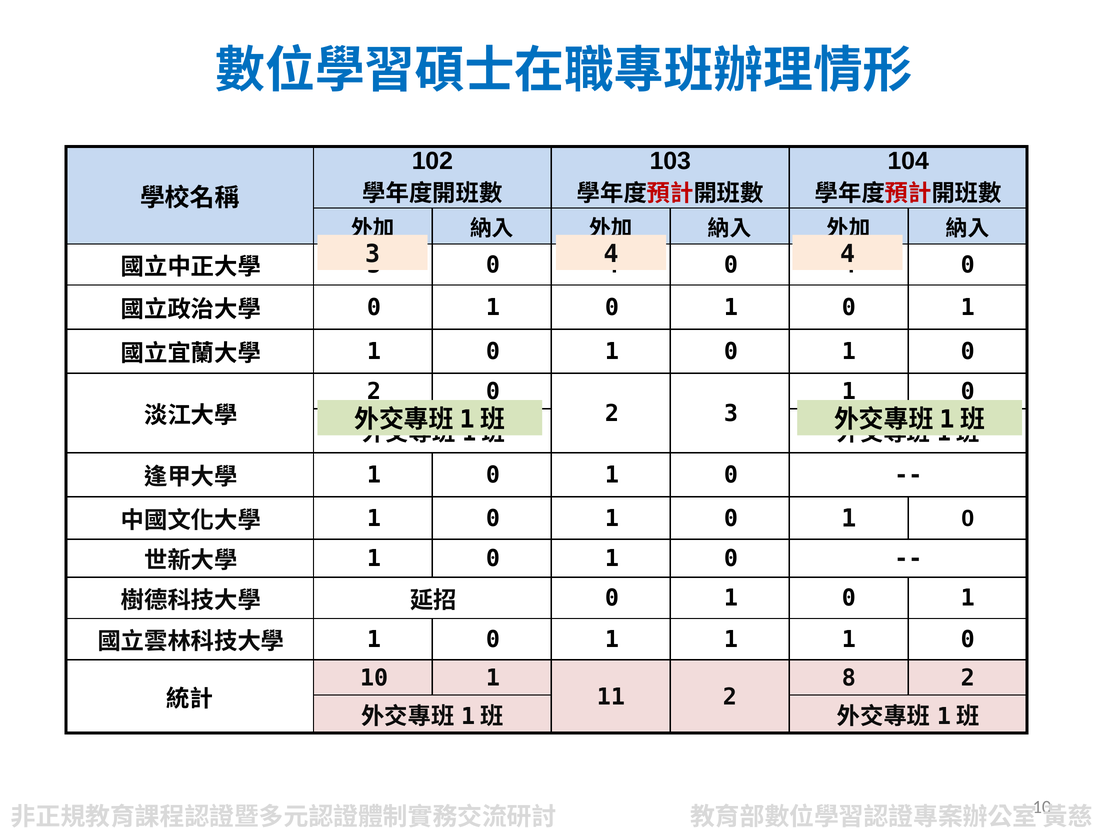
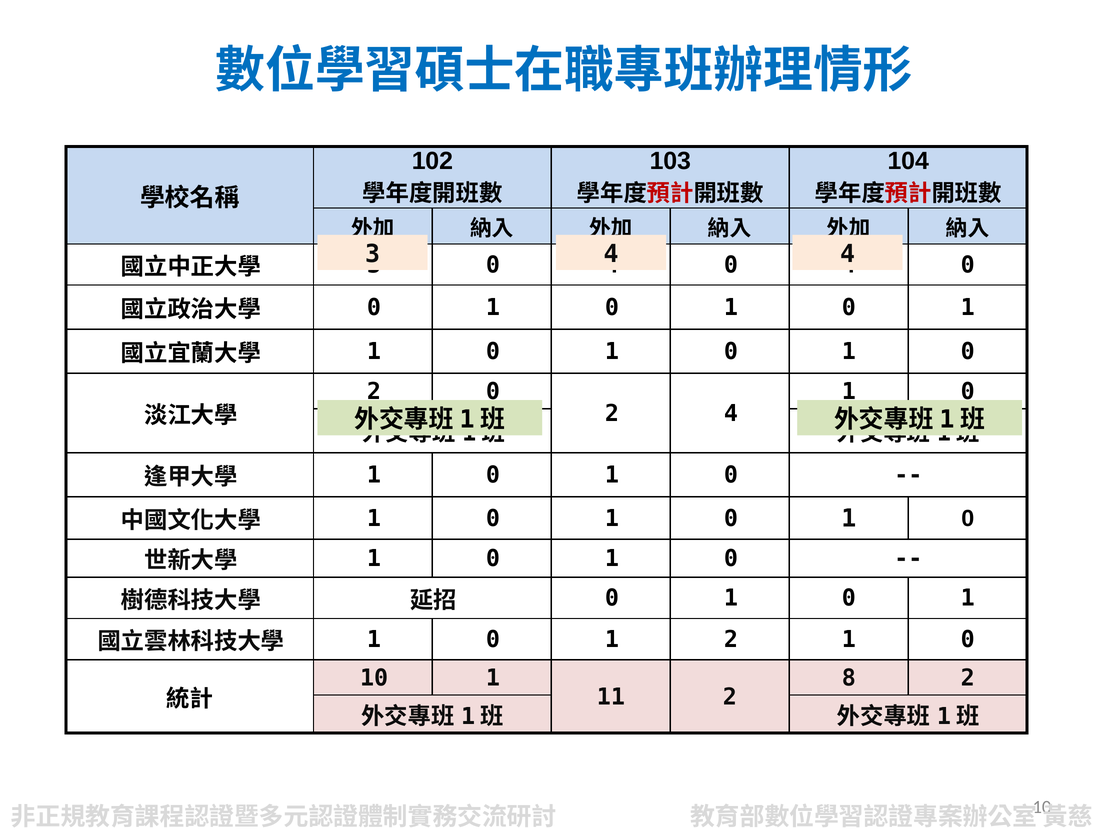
2 3: 3 -> 4 (731, 413)
0 1 1: 1 -> 2 (731, 640)
